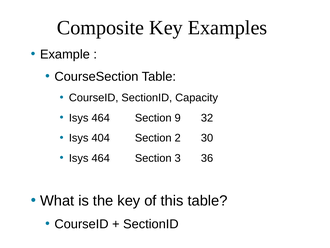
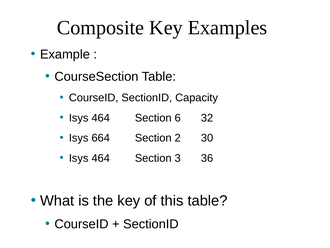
9: 9 -> 6 (178, 118)
404: 404 -> 664 (101, 138)
